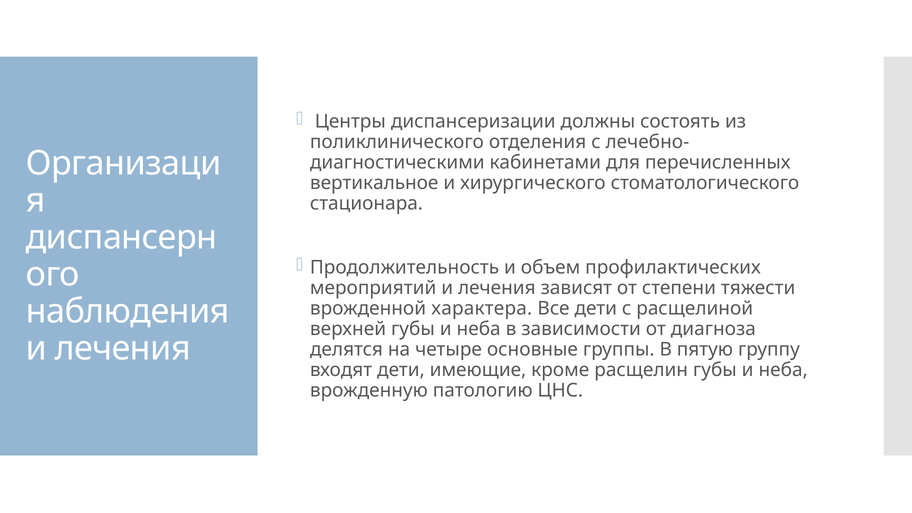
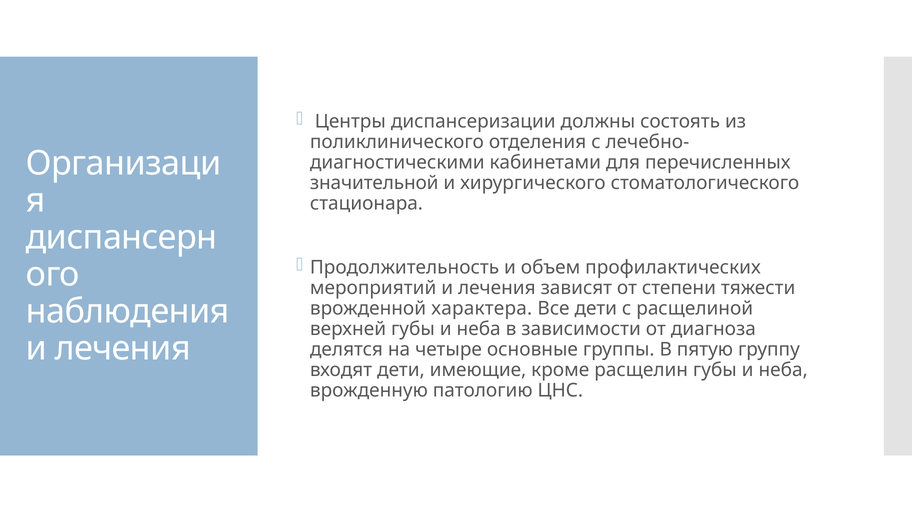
вертикальное: вертикальное -> значительной (374, 183)
